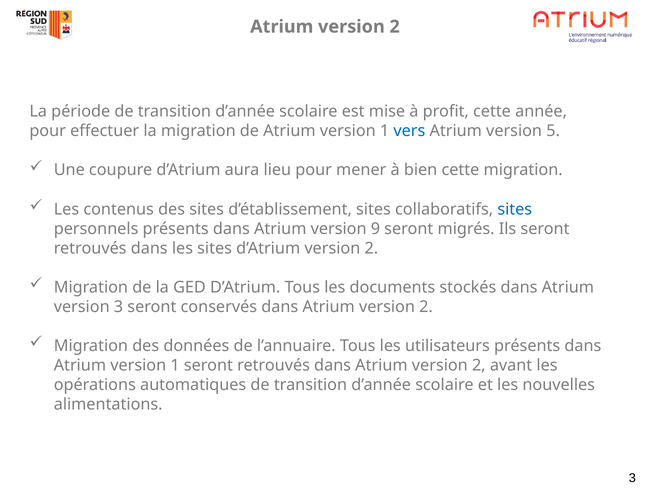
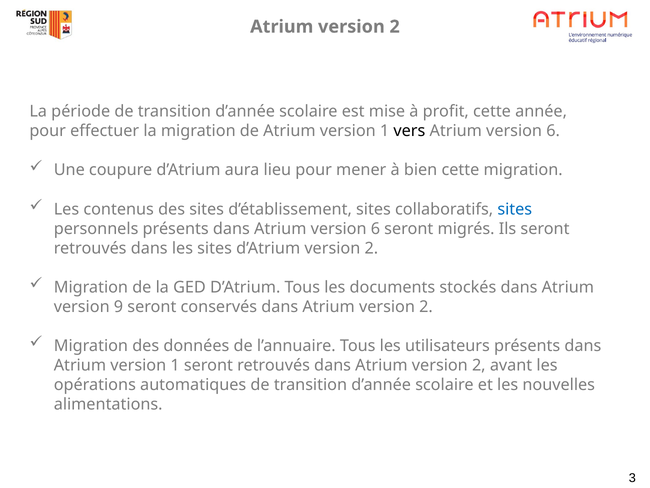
vers colour: blue -> black (409, 131)
5: 5 -> 6 (553, 131)
dans Atrium version 9: 9 -> 6 (375, 228)
version 3: 3 -> 9 (118, 306)
